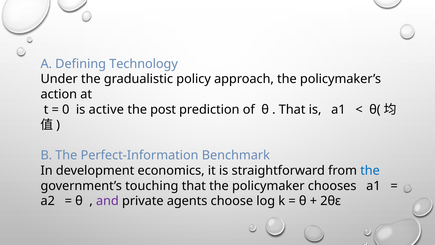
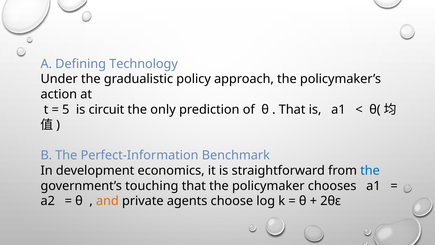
0: 0 -> 5 (66, 109)
active: active -> circuit (106, 109)
post: post -> only (163, 109)
and colour: purple -> orange (107, 201)
